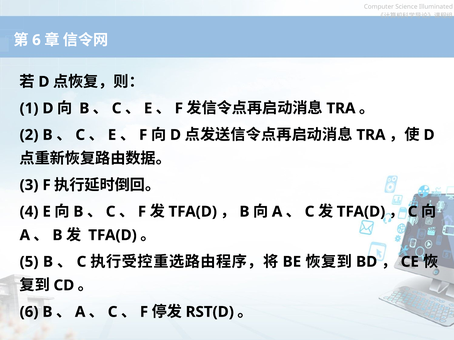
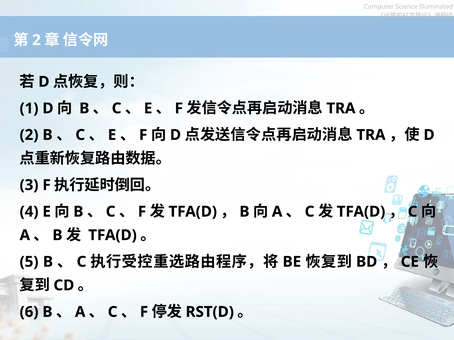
6: 6 -> 2 (36, 40)
